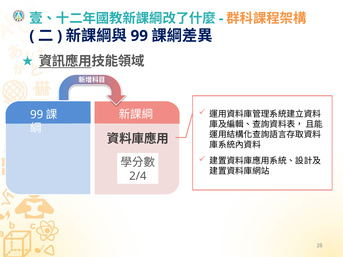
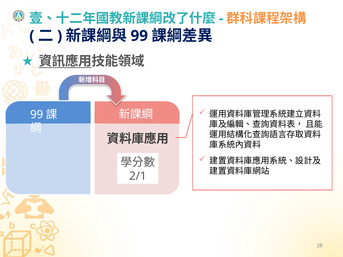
2/4: 2/4 -> 2/1 (138, 176)
